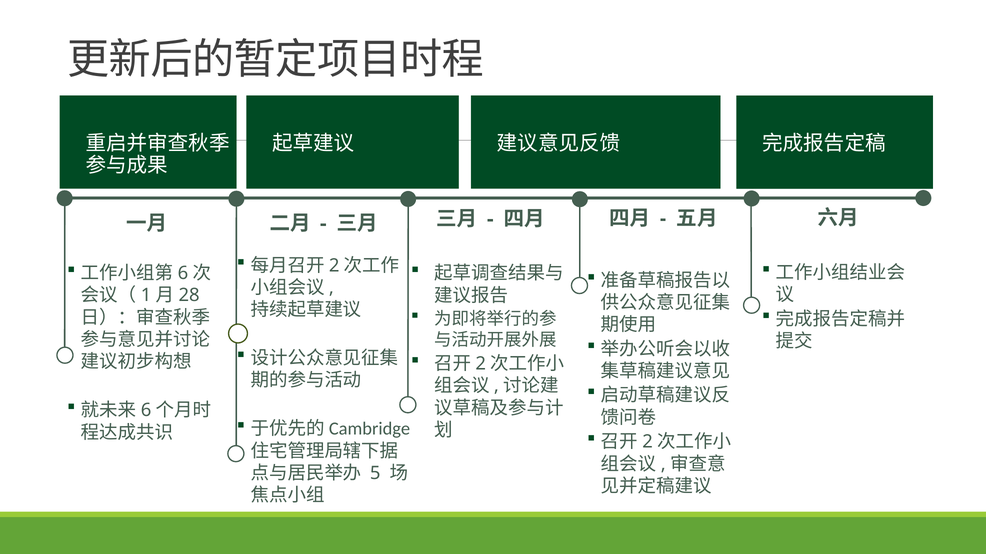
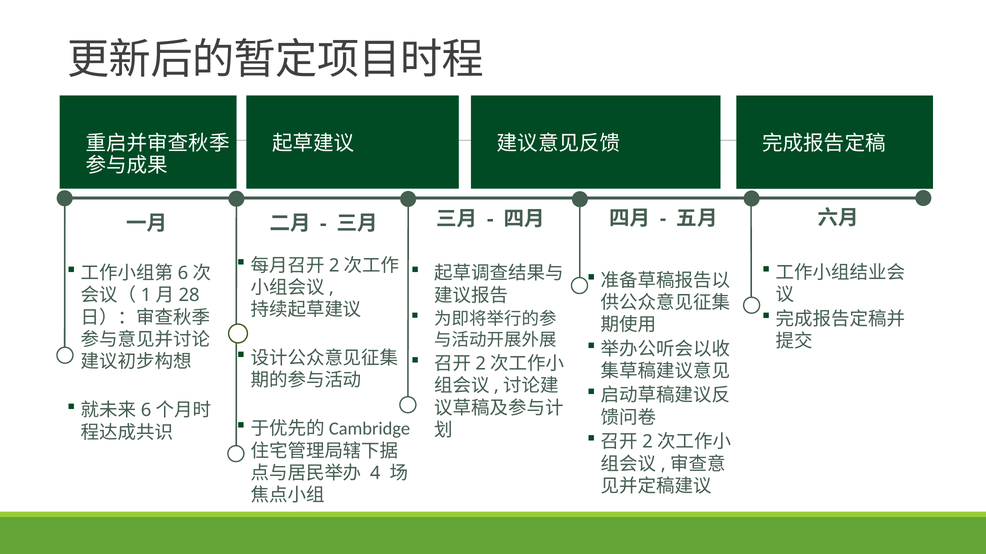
5: 5 -> 4 (375, 474)
